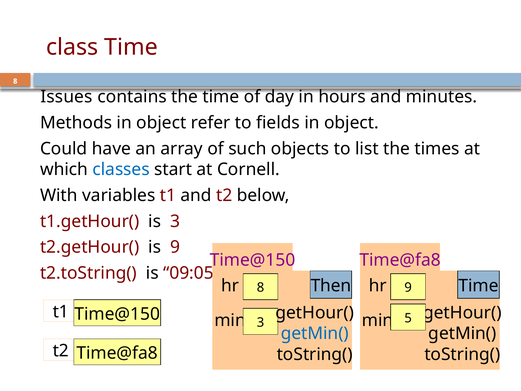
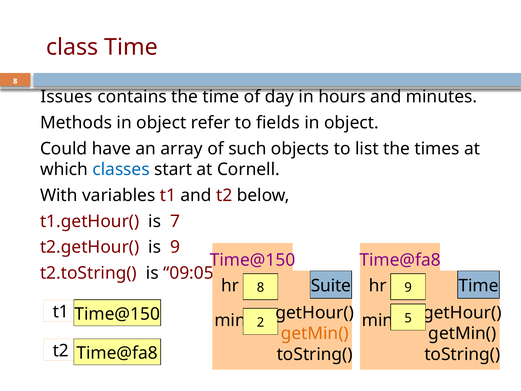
is 3: 3 -> 7 (175, 221)
Then: Then -> Suite (331, 286)
min 3: 3 -> 2 (261, 322)
getMin( colour: blue -> orange (315, 333)
